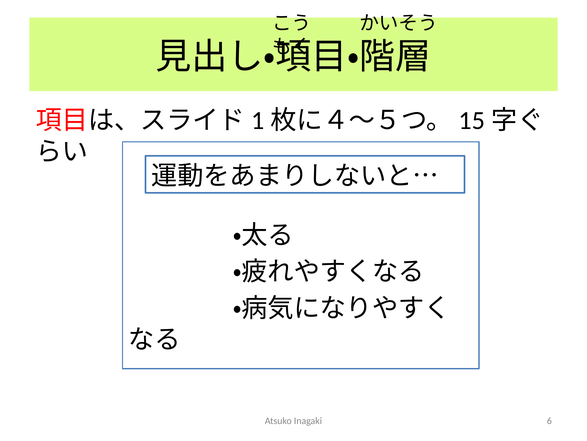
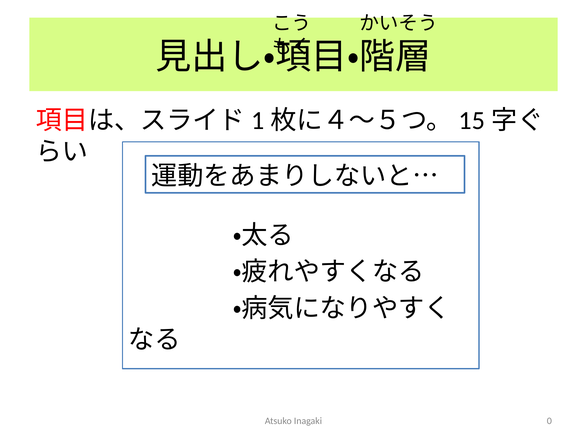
6: 6 -> 0 (549, 420)
